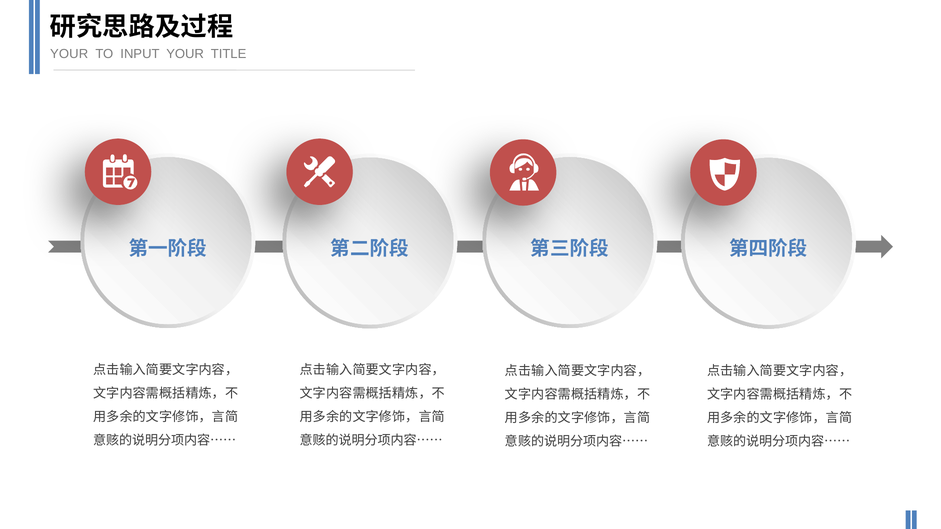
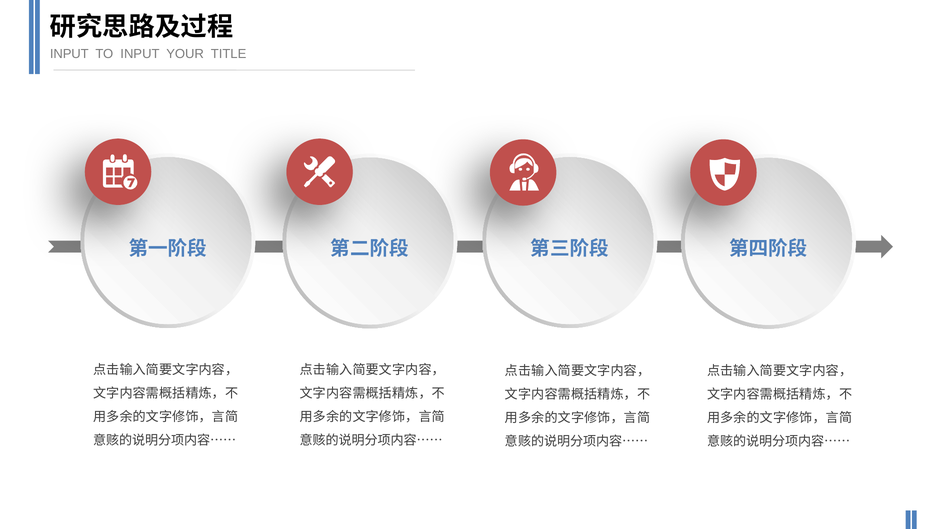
YOUR: YOUR -> INPUT (69, 54)
